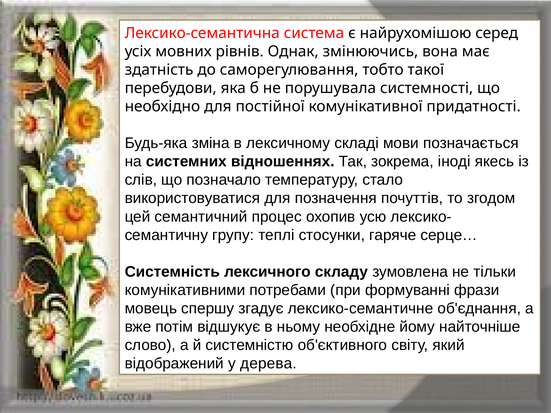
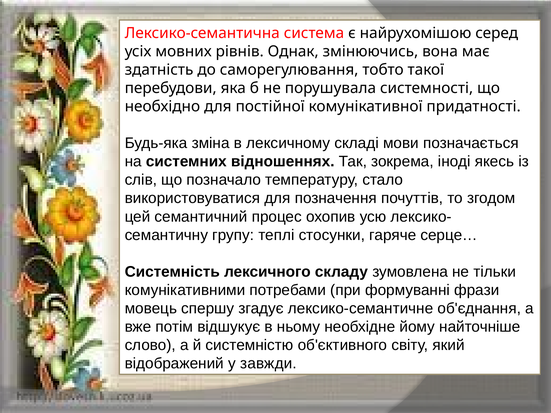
дерева: дерева -> завжди (268, 364)
